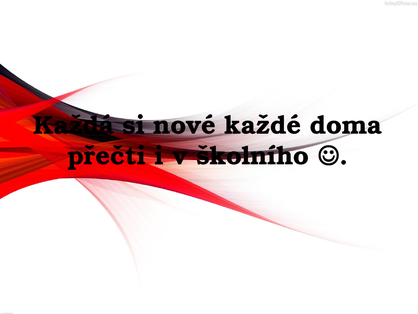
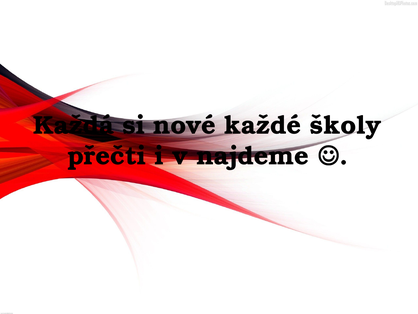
doma: doma -> školy (346, 125)
školního: školního -> najdeme (253, 156)
